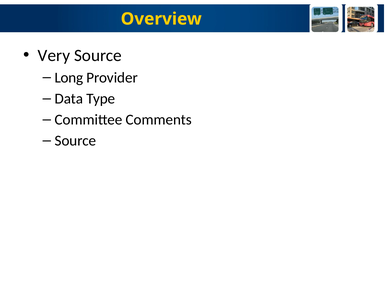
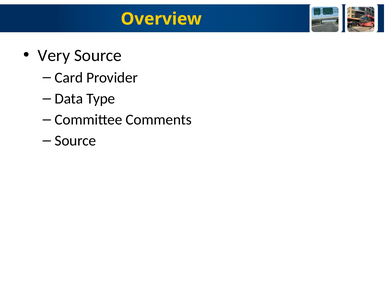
Long: Long -> Card (69, 78)
